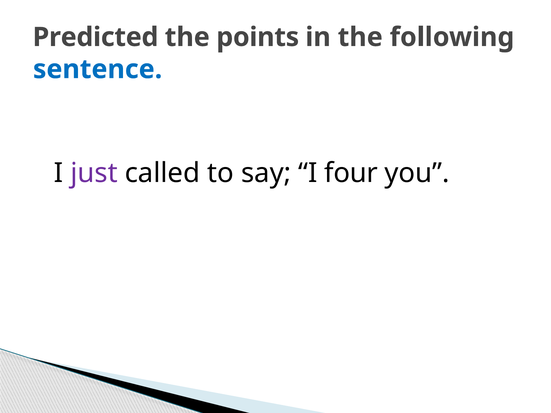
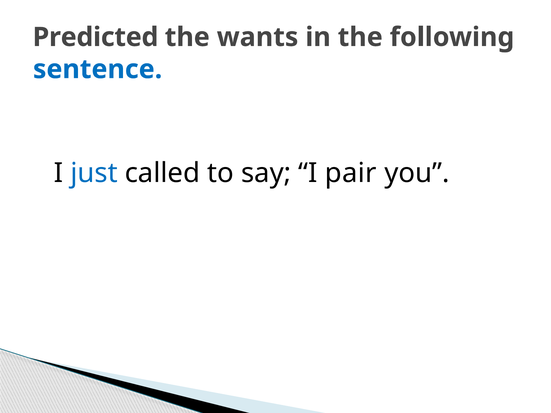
points: points -> wants (258, 37)
just colour: purple -> blue (94, 173)
four: four -> pair (351, 173)
